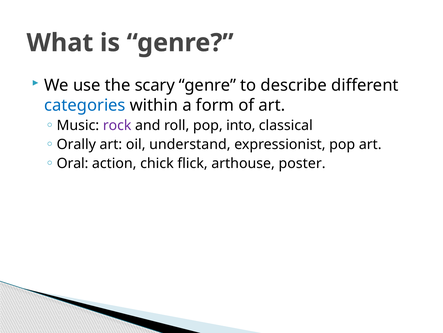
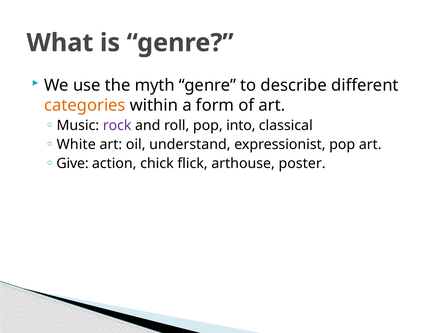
scary: scary -> myth (155, 85)
categories colour: blue -> orange (85, 105)
Orally: Orally -> White (76, 144)
Oral: Oral -> Give (73, 163)
